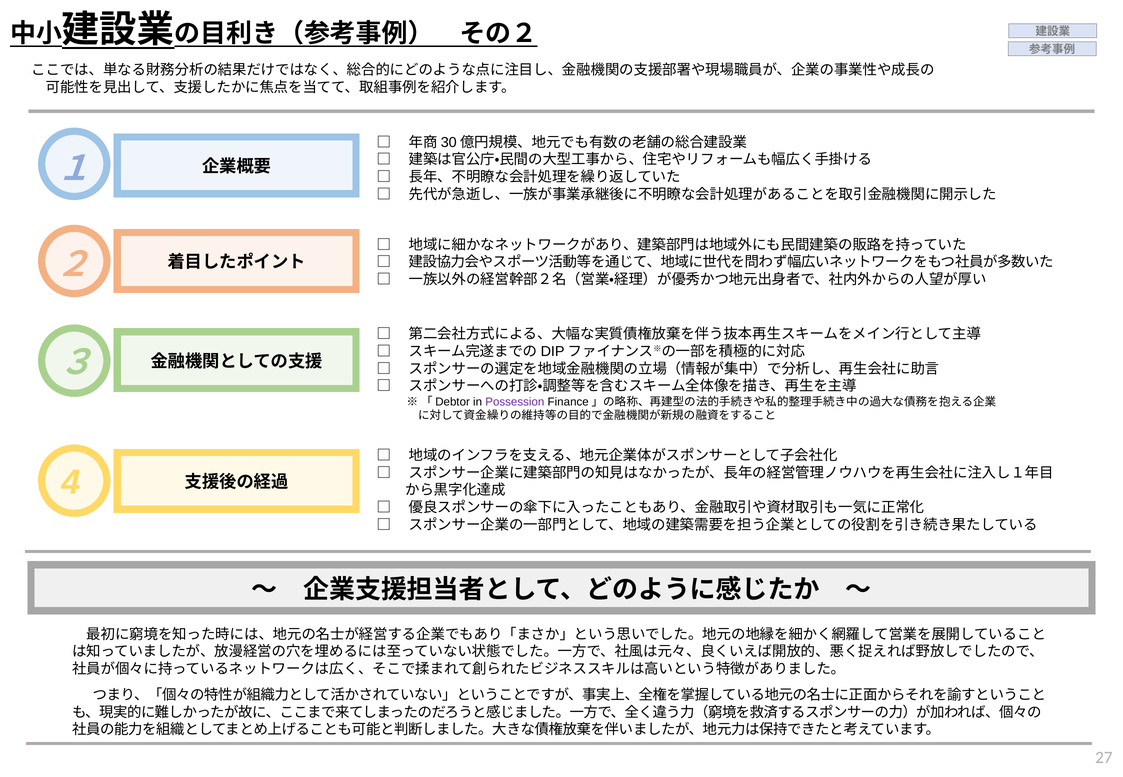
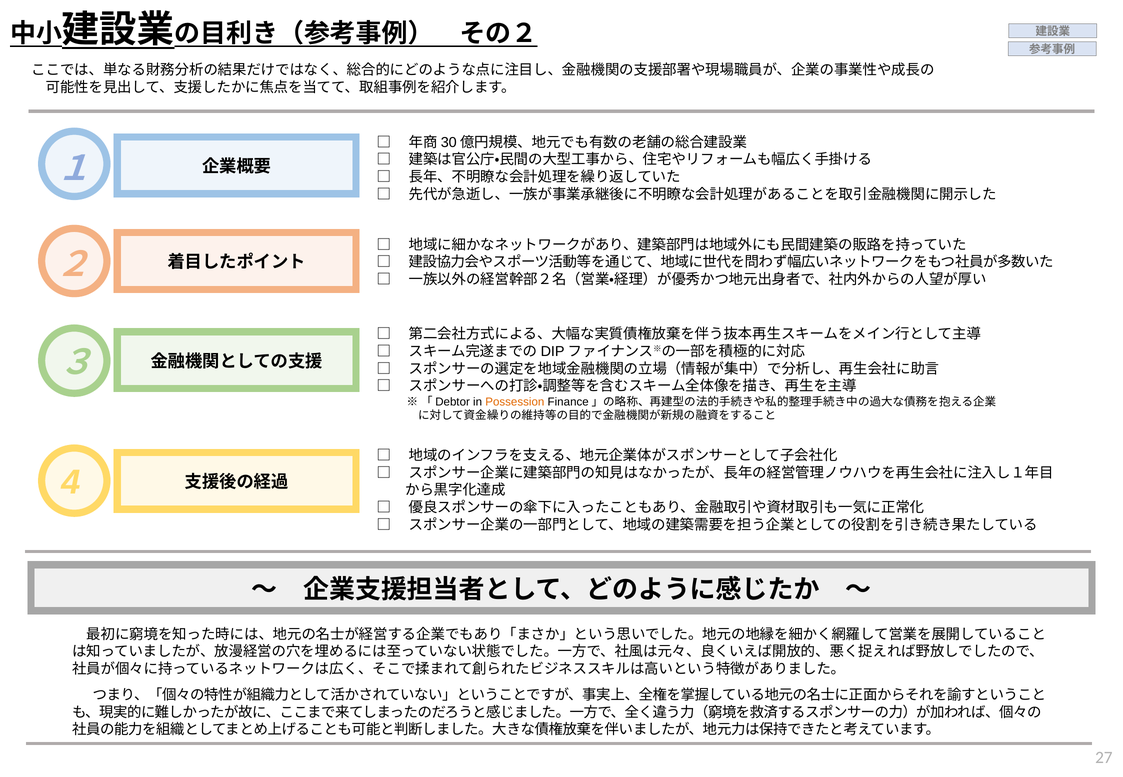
Possession colour: purple -> orange (515, 402)
